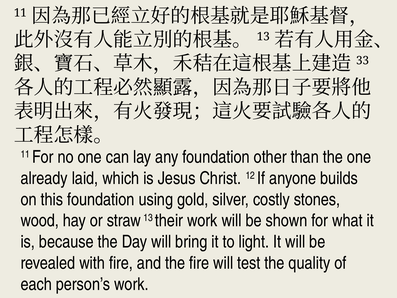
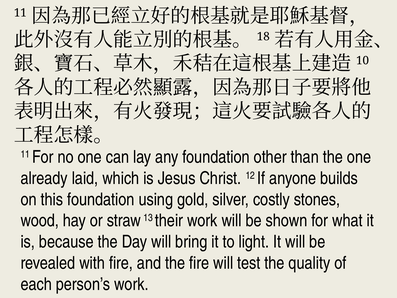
13: 13 -> 18 (263, 37)
33: 33 -> 10 (363, 60)
